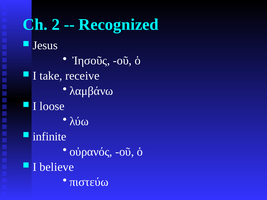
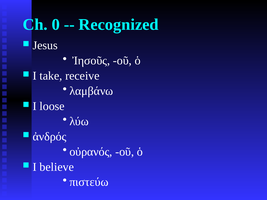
2: 2 -> 0 (56, 25)
infinite: infinite -> ἀνδρός (50, 137)
